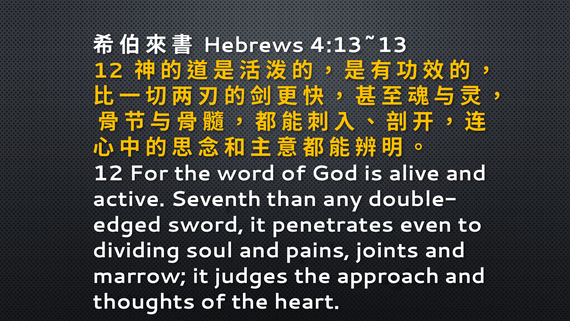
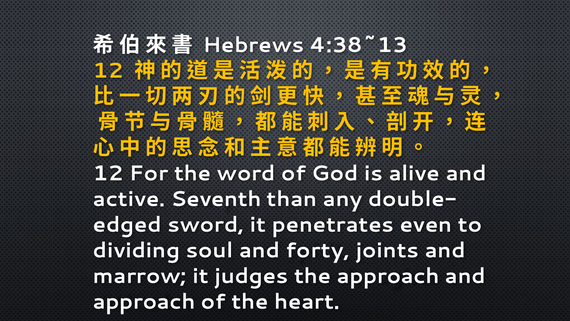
4:13~13: 4:13~13 -> 4:38~13 (359, 45)
pains: pains -> forty (318, 250)
thoughts: thoughts -> approach (144, 302)
